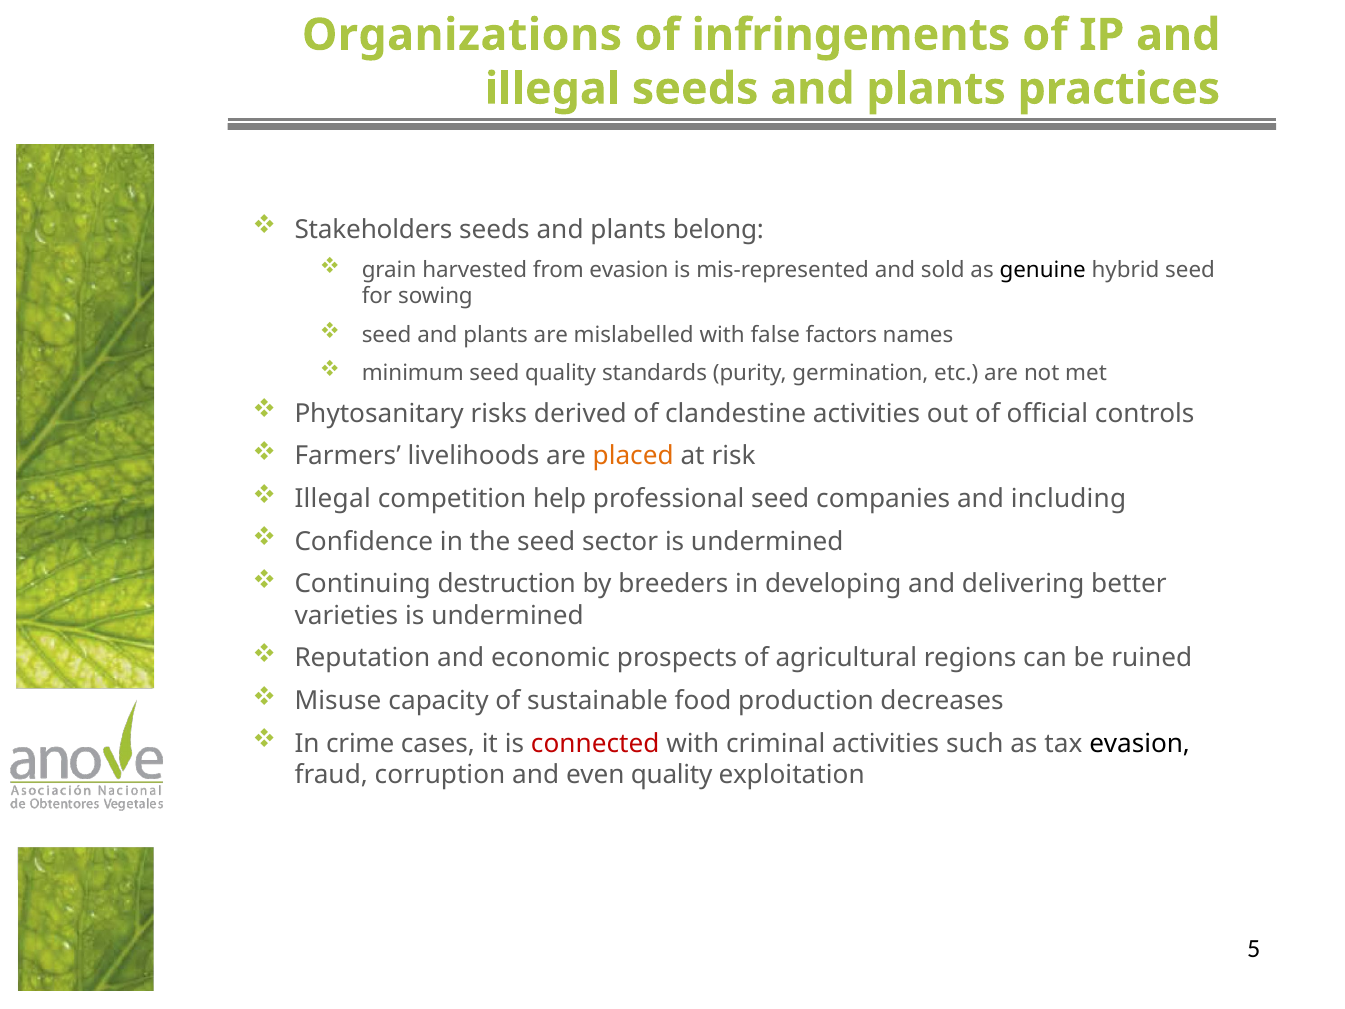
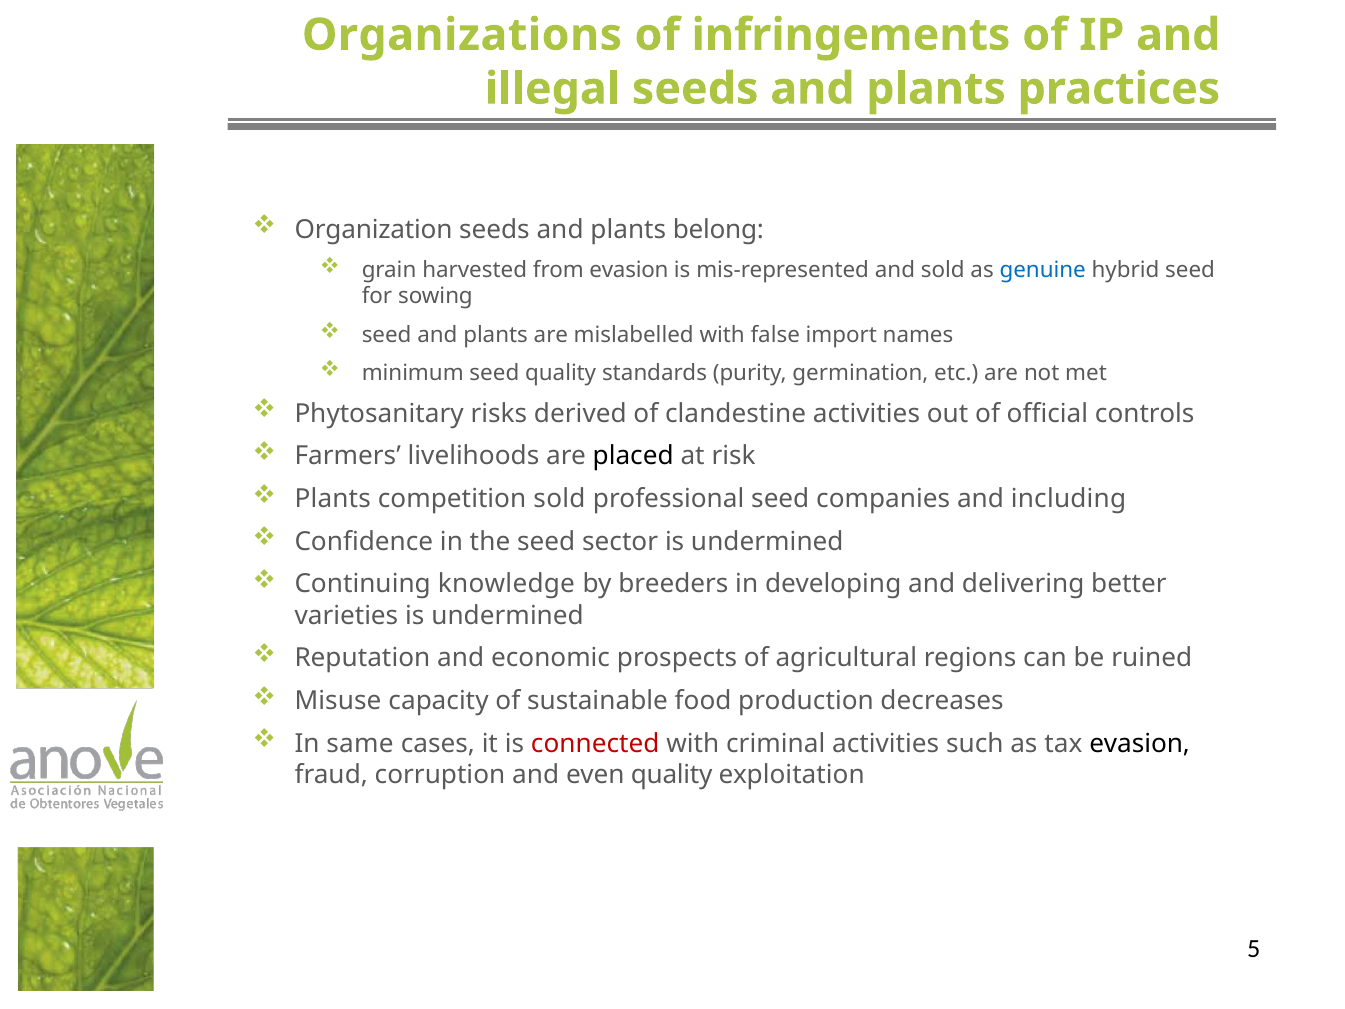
Stakeholders: Stakeholders -> Organization (374, 229)
genuine colour: black -> blue (1043, 270)
factors: factors -> import (841, 335)
placed colour: orange -> black (633, 456)
Illegal: Illegal -> Plants (333, 499)
competition help: help -> sold (559, 499)
destruction: destruction -> knowledge (506, 584)
crime: crime -> same (360, 743)
